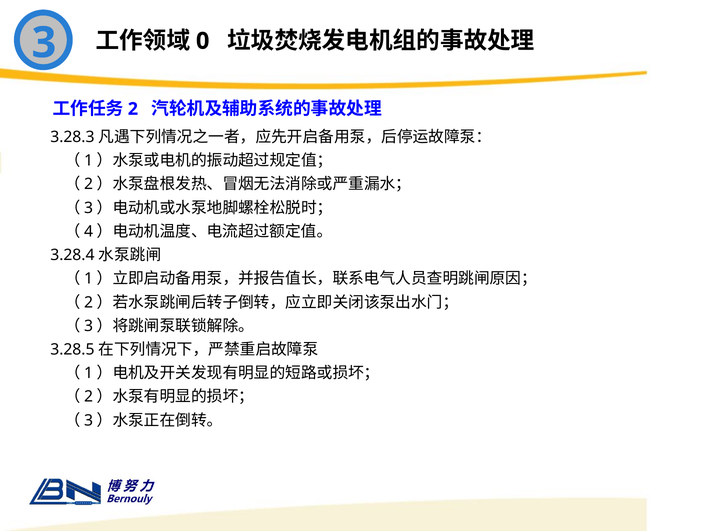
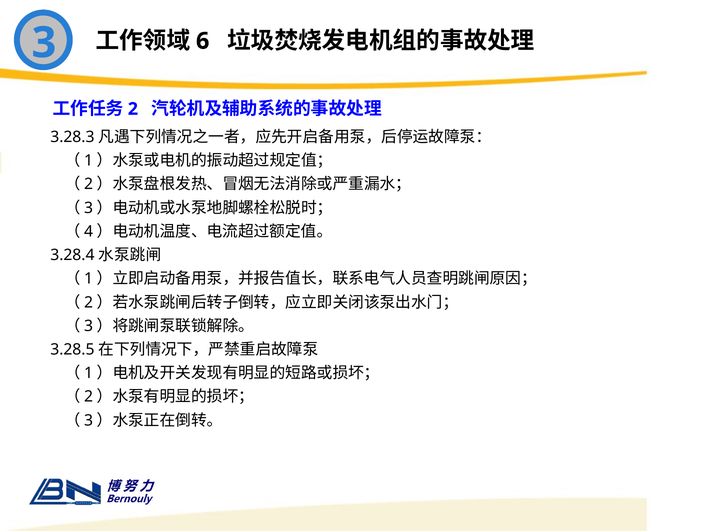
0: 0 -> 6 (203, 41)
